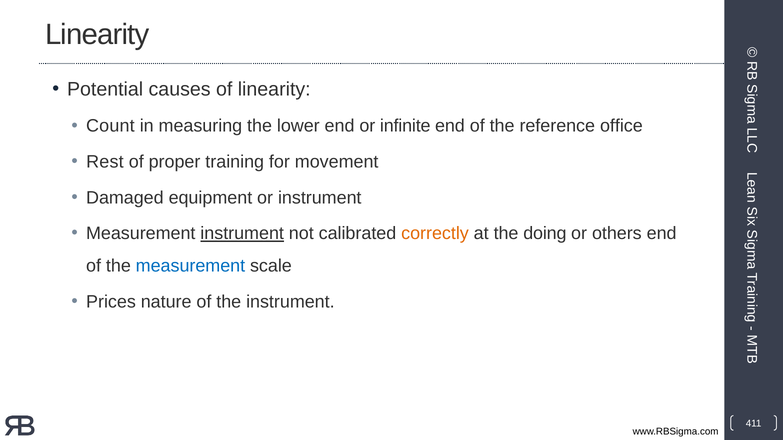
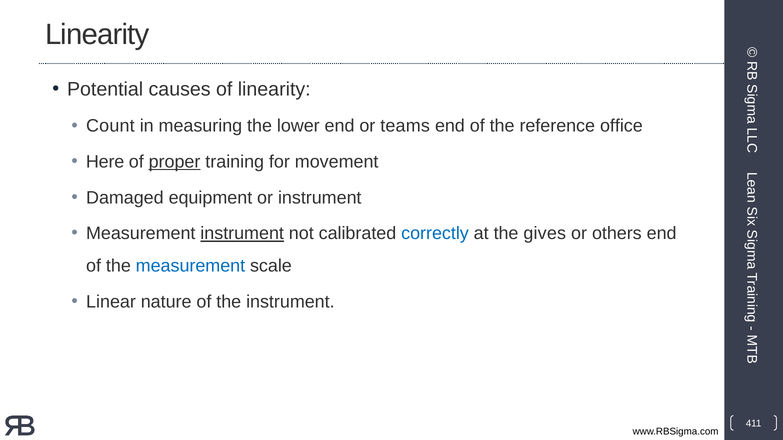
infinite: infinite -> teams (405, 126)
Rest: Rest -> Here (105, 162)
proper underline: none -> present (175, 162)
correctly colour: orange -> blue (435, 234)
doing: doing -> gives (545, 234)
Prices: Prices -> Linear (111, 302)
